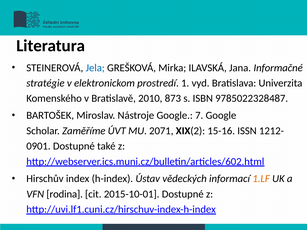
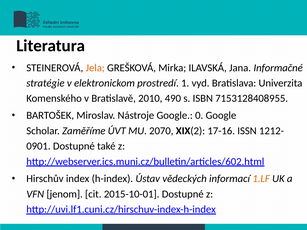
Jela colour: blue -> orange (95, 68)
873: 873 -> 490 (173, 99)
9785022328487: 9785022328487 -> 7153128408955 (252, 99)
7: 7 -> 0 (199, 116)
2071: 2071 -> 2070 (161, 131)
15-16: 15-16 -> 17-16 (221, 131)
rodina: rodina -> jenom (65, 194)
